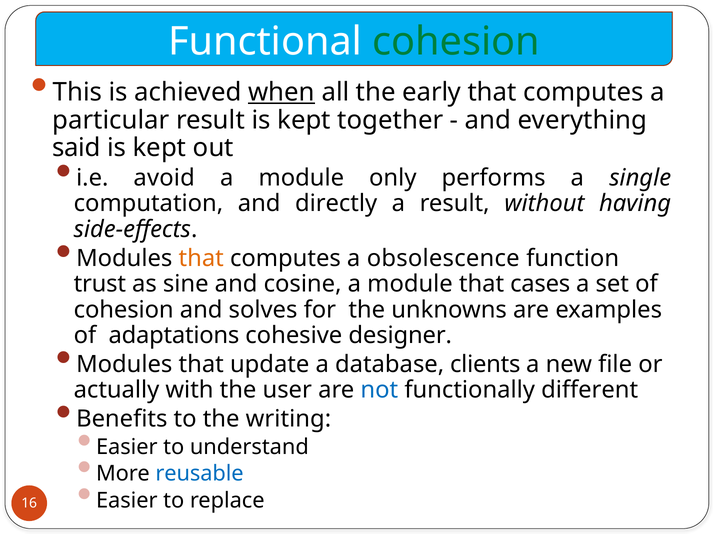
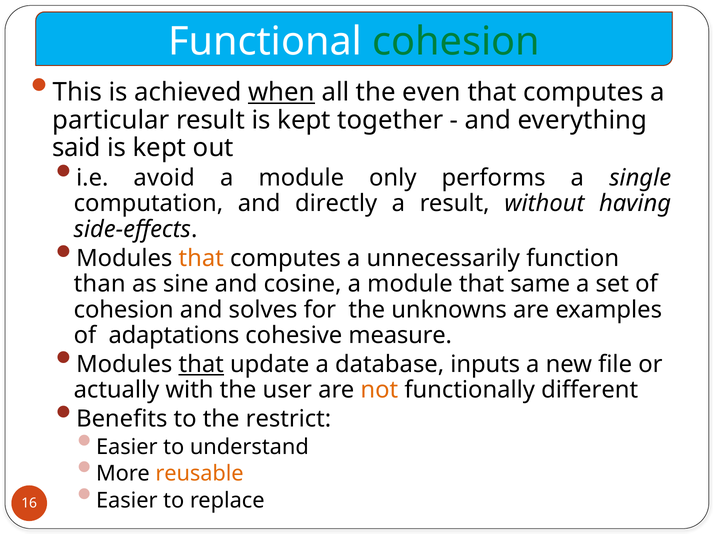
early: early -> even (432, 92)
obsolescence: obsolescence -> unnecessarily (443, 258)
trust: trust -> than (100, 284)
cases: cases -> same (540, 284)
designer: designer -> measure (400, 335)
that underline: none -> present (201, 364)
clients: clients -> inputs (485, 364)
not colour: blue -> orange (379, 390)
writing: writing -> restrict (288, 419)
reusable colour: blue -> orange (200, 473)
